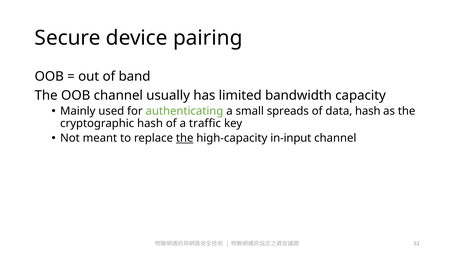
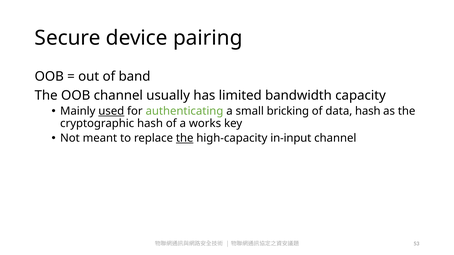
used underline: none -> present (111, 111)
spreads: spreads -> bricking (288, 111)
traffic: traffic -> works (205, 124)
